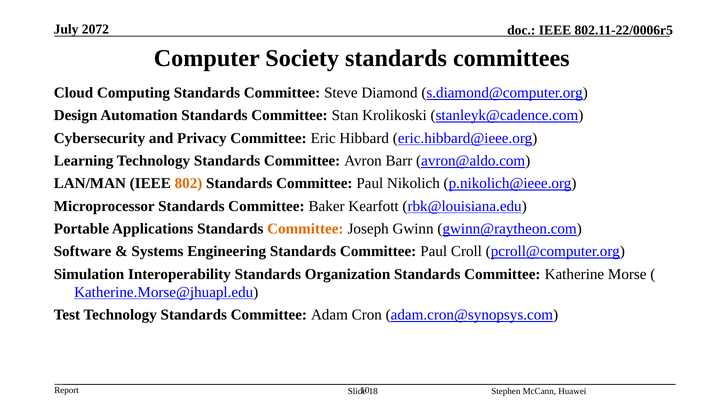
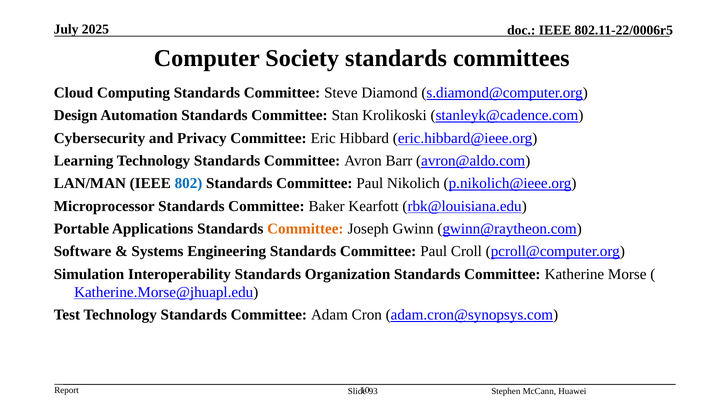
2072: 2072 -> 2025 (95, 29)
802 colour: orange -> blue (188, 184)
18: 18 -> 93 (373, 391)
